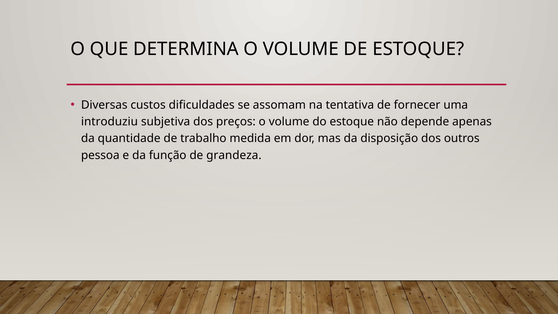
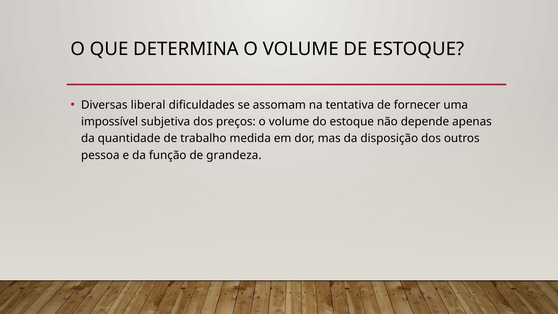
custos: custos -> liberal (148, 105)
introduziu: introduziu -> impossível (110, 122)
